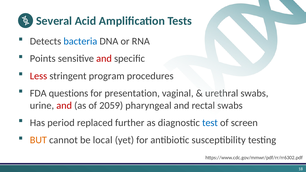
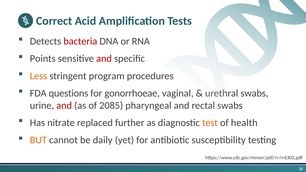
Several: Several -> Correct (54, 21)
bacteria colour: blue -> red (80, 41)
Less colour: red -> orange (38, 76)
presentation: presentation -> gonorrhoeae (132, 93)
2059: 2059 -> 2085 (111, 106)
period: period -> nitrate (61, 123)
test colour: blue -> orange (210, 123)
screen: screen -> health (244, 123)
local: local -> daily (103, 140)
